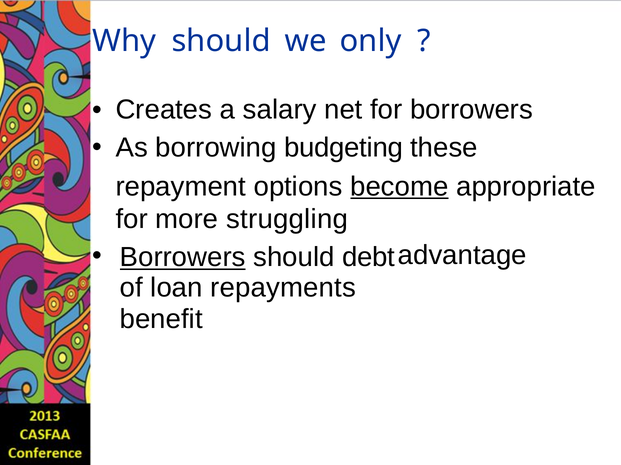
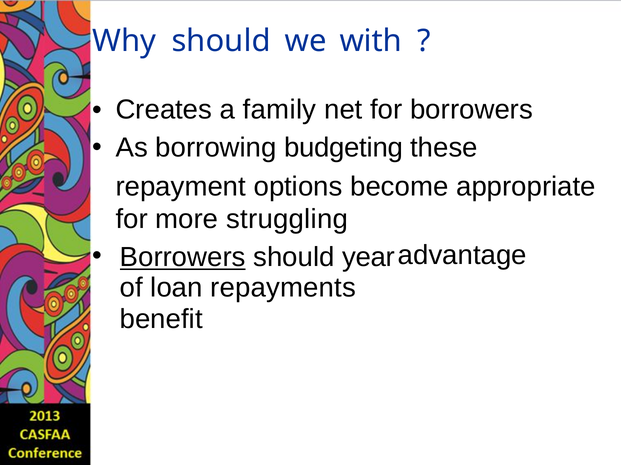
only: only -> with (371, 41)
salary: salary -> family (280, 110)
become underline: present -> none (399, 187)
debt: debt -> year (368, 258)
